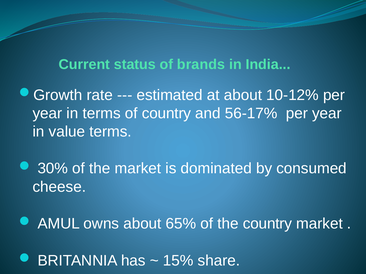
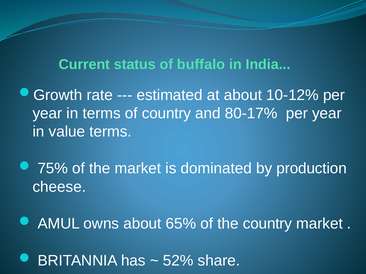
brands: brands -> buffalo (201, 65)
56-17%: 56-17% -> 80-17% (251, 113)
30%: 30% -> 75% (53, 169)
consumed: consumed -> production (312, 169)
15%: 15% -> 52% (178, 261)
